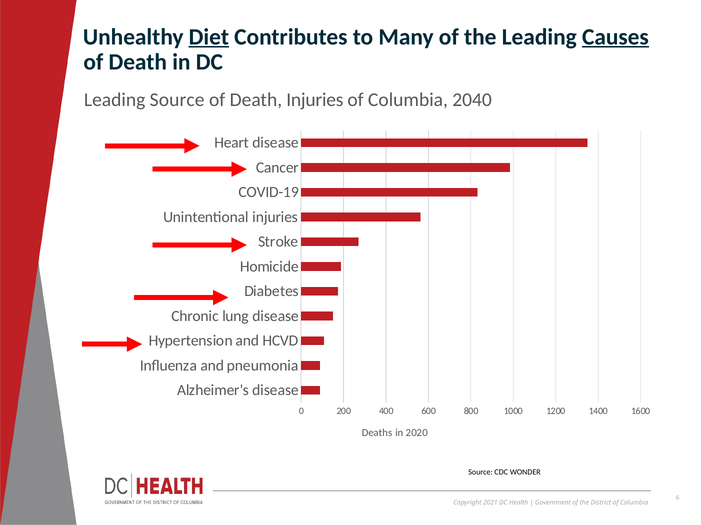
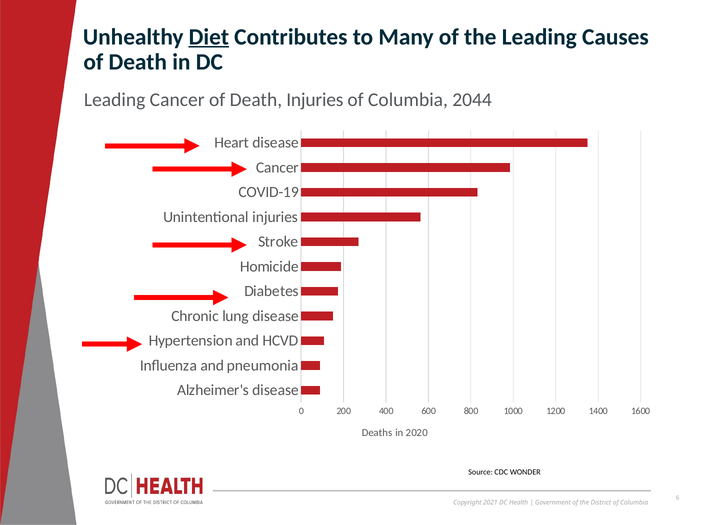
Causes underline: present -> none (615, 37)
Leading Source: Source -> Cancer (177, 100)
2040: 2040 -> 2044 (472, 100)
